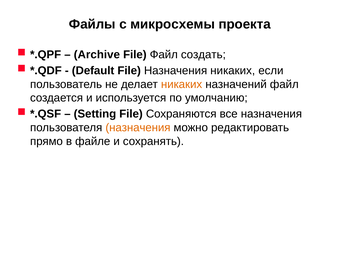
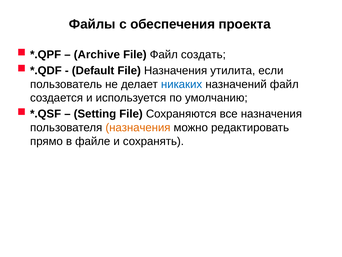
микросхемы: микросхемы -> обеспечения (173, 24)
Назначения никаких: никаких -> утилита (233, 70)
никаких colour: orange -> blue (182, 84)
